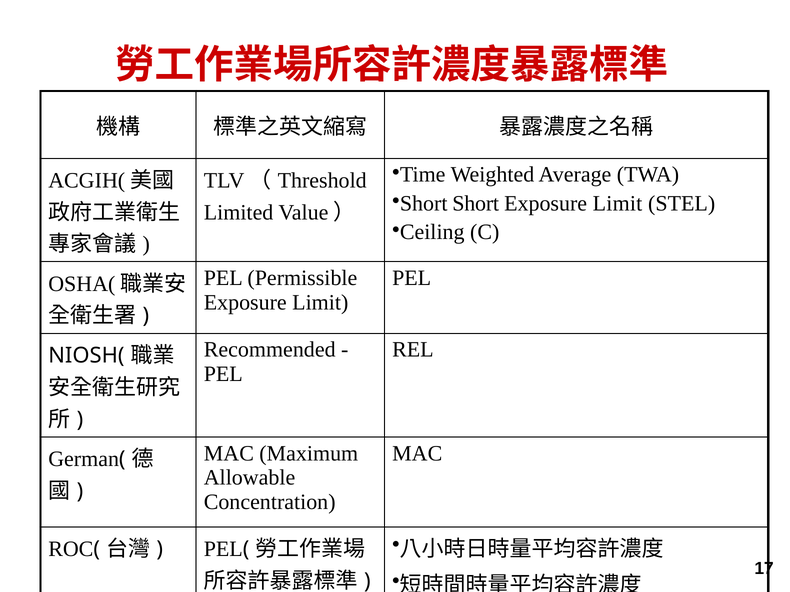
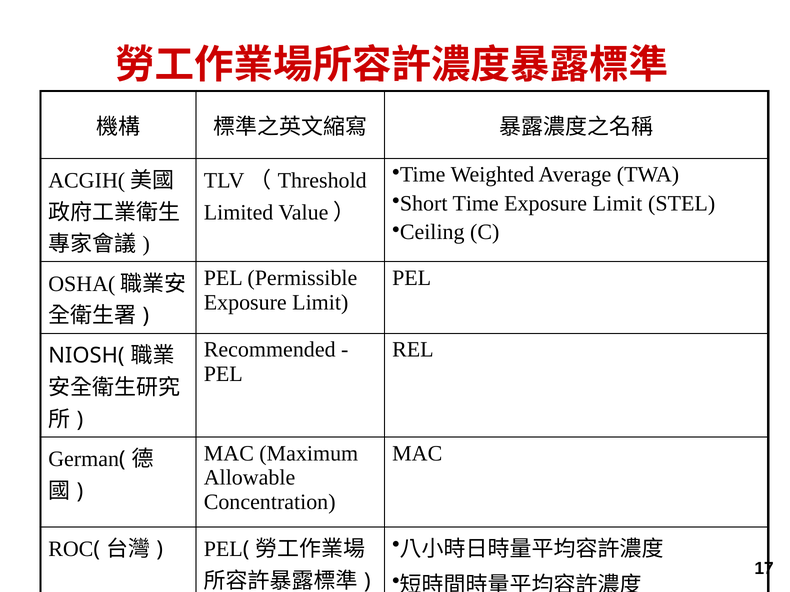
Short Short: Short -> Time (476, 204)
